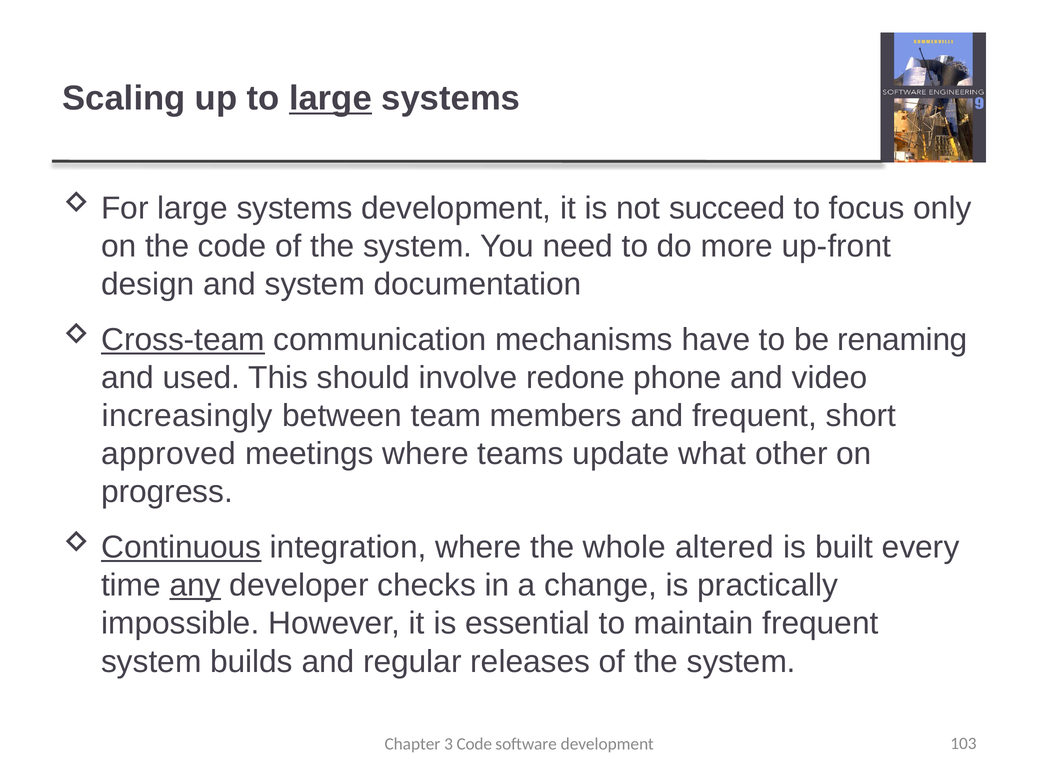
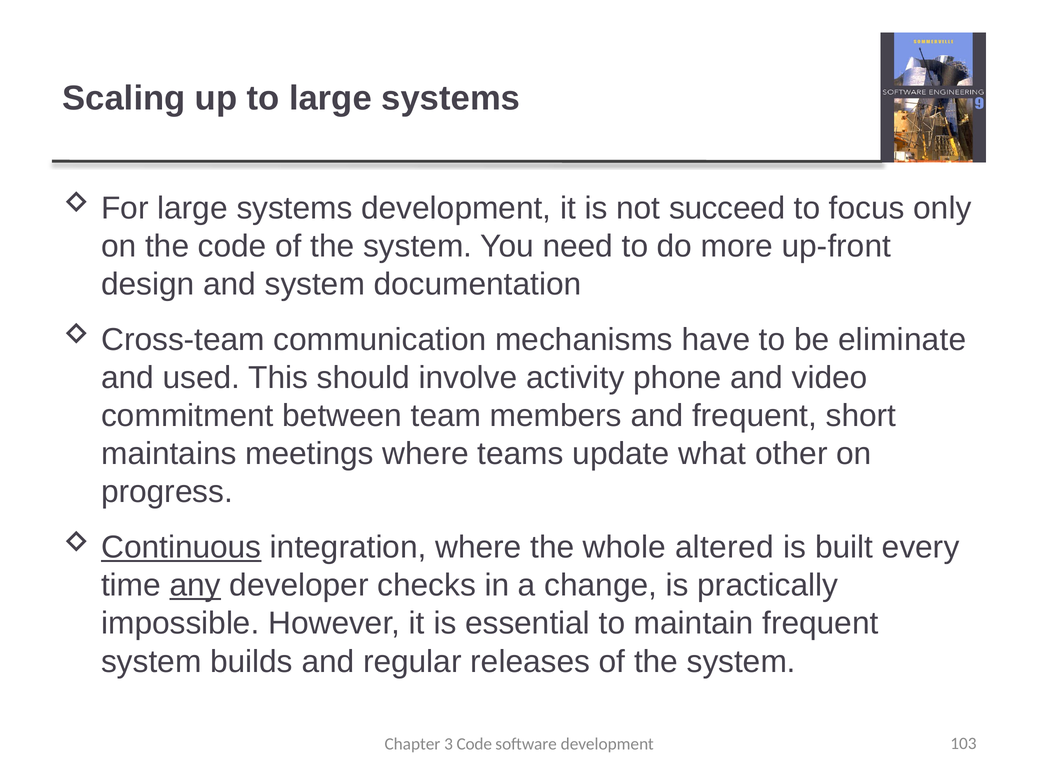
large underline: present -> none (330, 99)
Cross-team underline: present -> none (183, 340)
renaming: renaming -> eliminate (902, 340)
redone: redone -> activity (575, 378)
increasingly: increasingly -> commitment (187, 416)
approved: approved -> maintains (169, 454)
